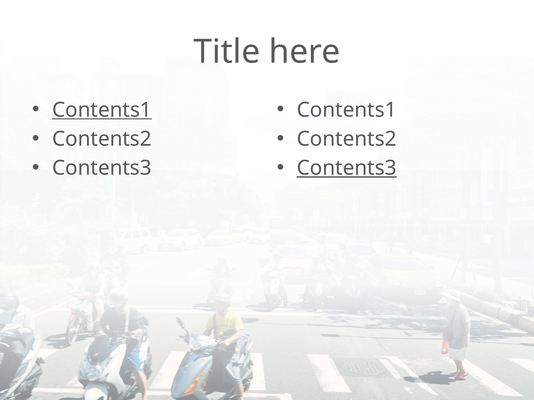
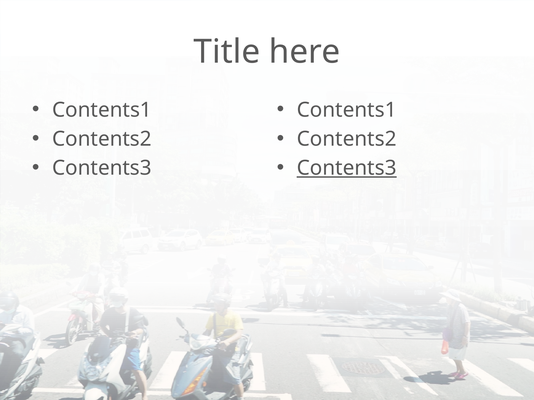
Contents1 underline: present -> none (102, 110)
